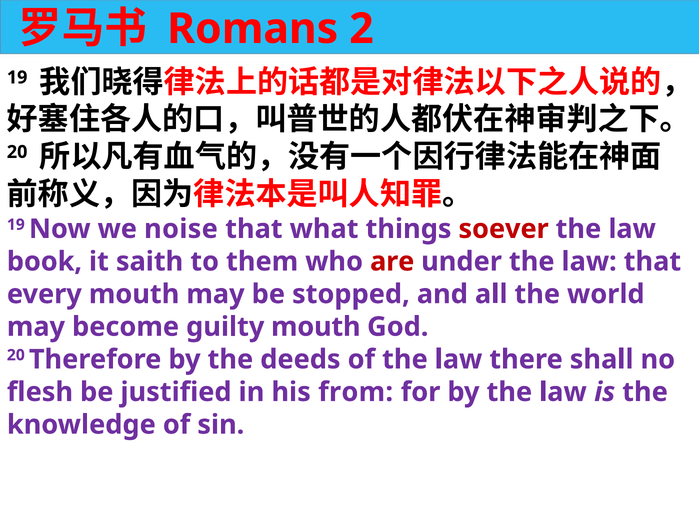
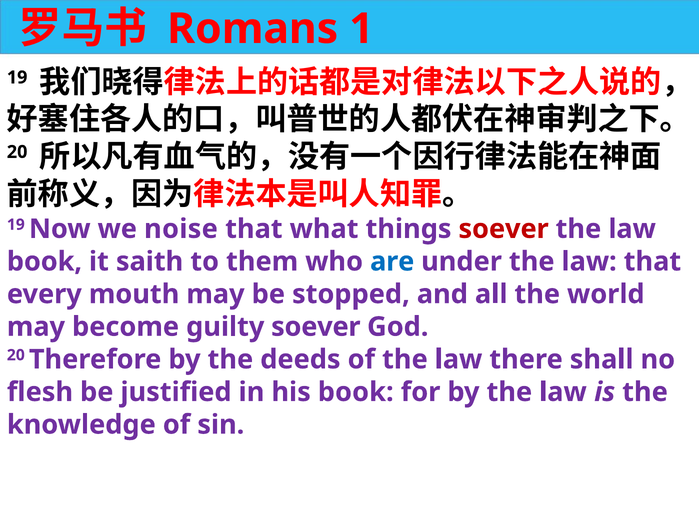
2: 2 -> 1 (361, 29)
are colour: red -> blue (392, 262)
guilty mouth: mouth -> soever (316, 327)
his from: from -> book (356, 392)
